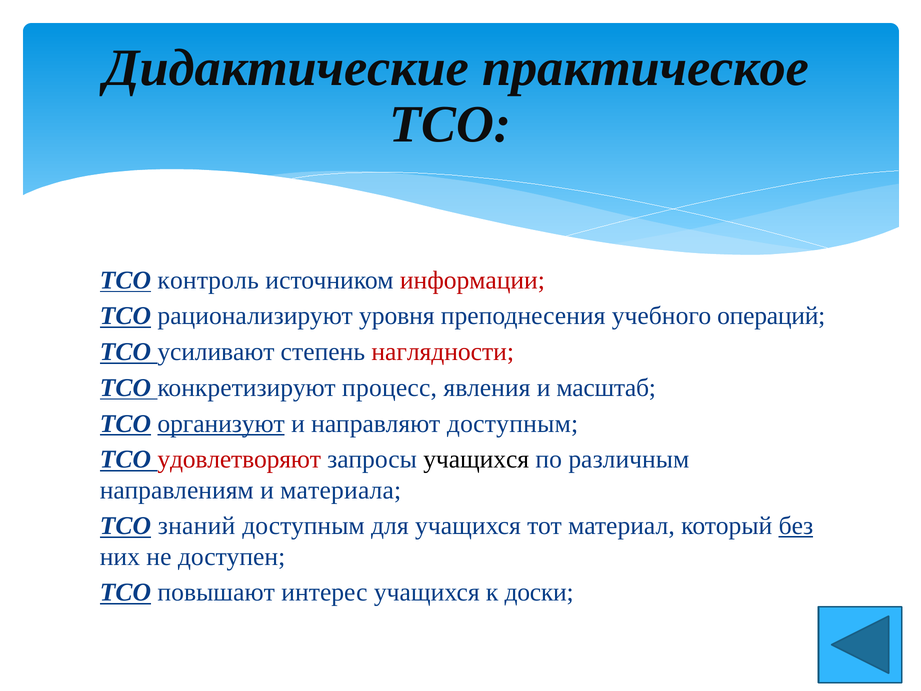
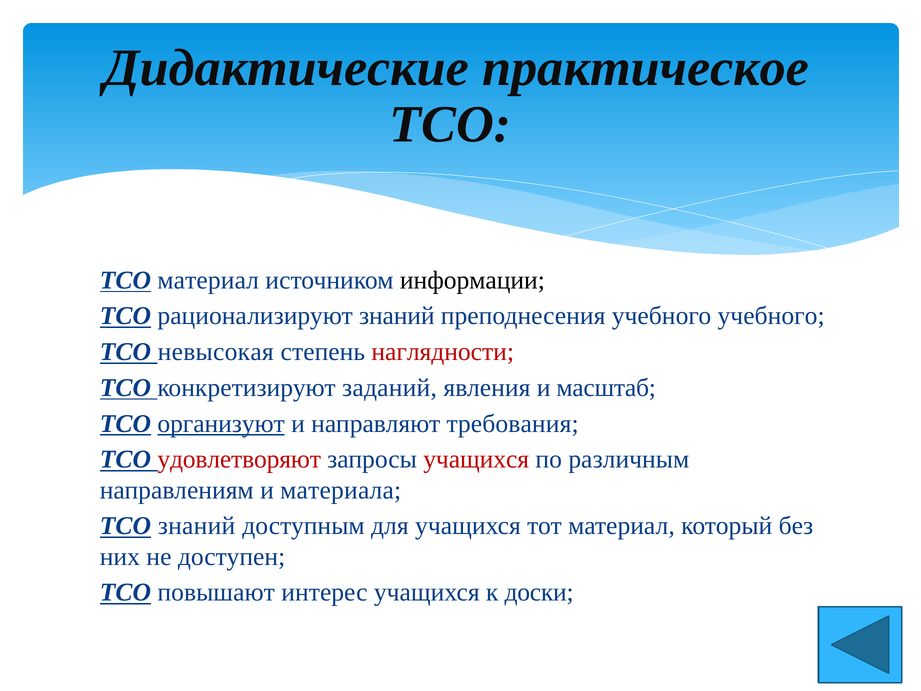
ТСО контроль: контроль -> материал (208, 280)
информации colour: red -> black (472, 280)
рационализируют уровня: уровня -> знаний (397, 316)
учебного операций: операций -> учебного (771, 316)
усиливают: усиливают -> невысокая (216, 352)
процесс: процесс -> заданий (390, 388)
направляют доступным: доступным -> требования (513, 423)
учащихся colour: black -> red (476, 459)
без underline: present -> none (796, 526)
